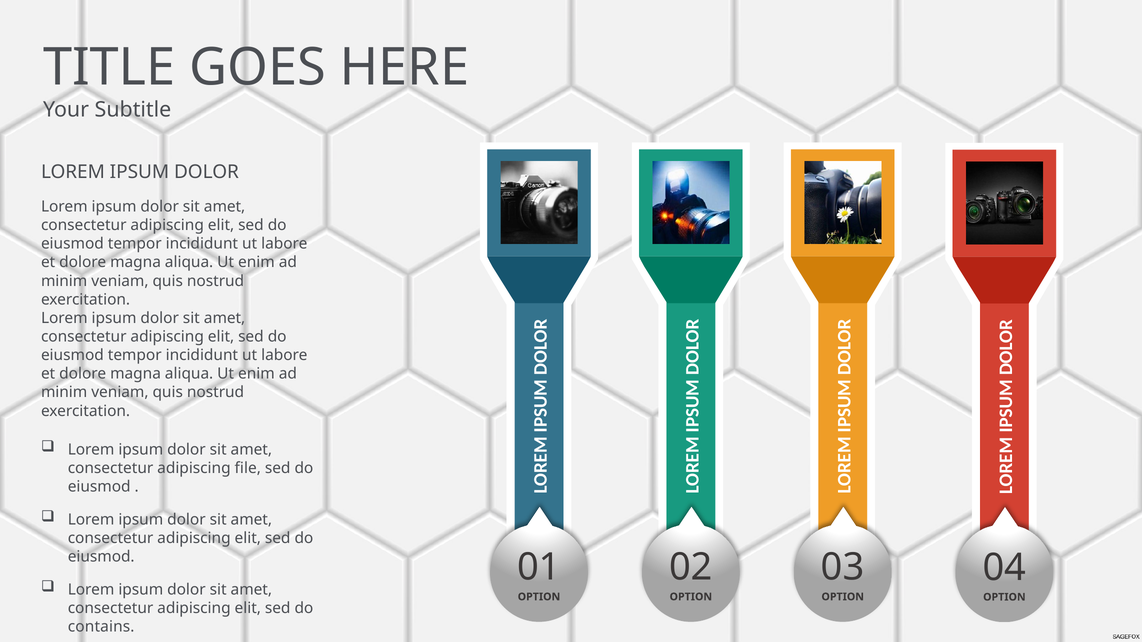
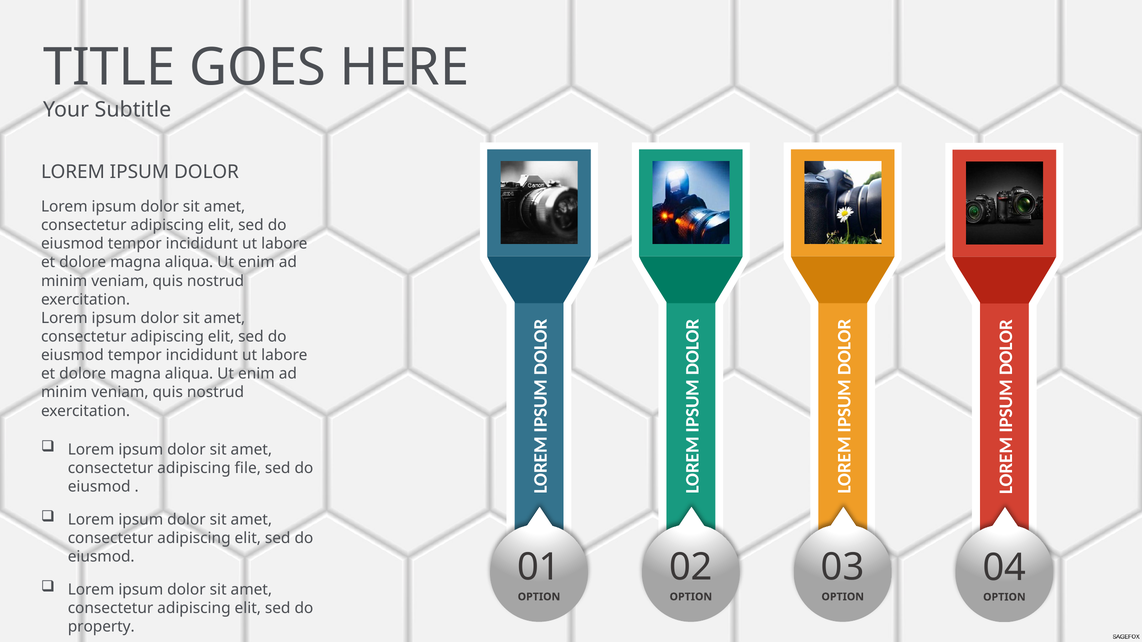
contains: contains -> property (101, 627)
